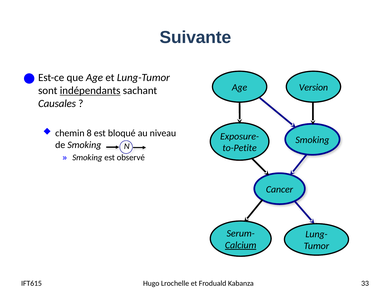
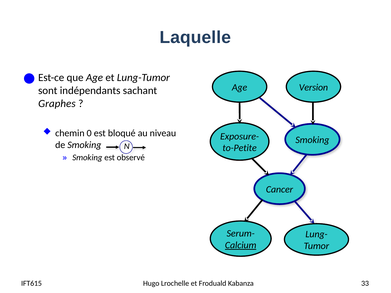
Suivante: Suivante -> Laquelle (195, 37)
indépendants underline: present -> none (90, 91)
Causales: Causales -> Graphes (57, 104)
8: 8 -> 0 (89, 133)
